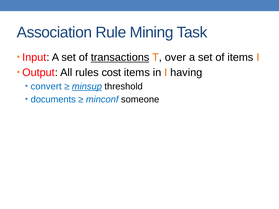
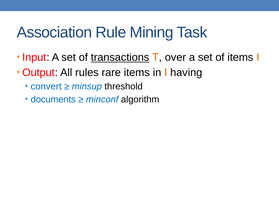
cost: cost -> rare (111, 73)
minsup underline: present -> none (87, 87)
someone: someone -> algorithm (140, 100)
